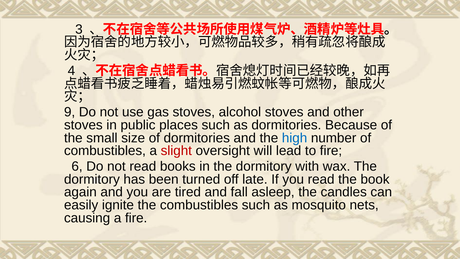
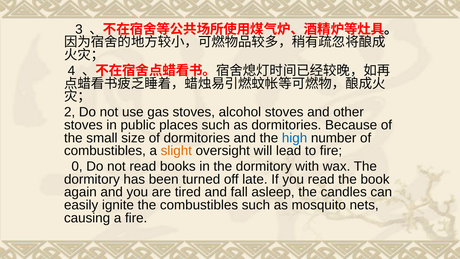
9: 9 -> 2 (70, 112)
slight colour: red -> orange (176, 151)
6: 6 -> 0 (77, 166)
